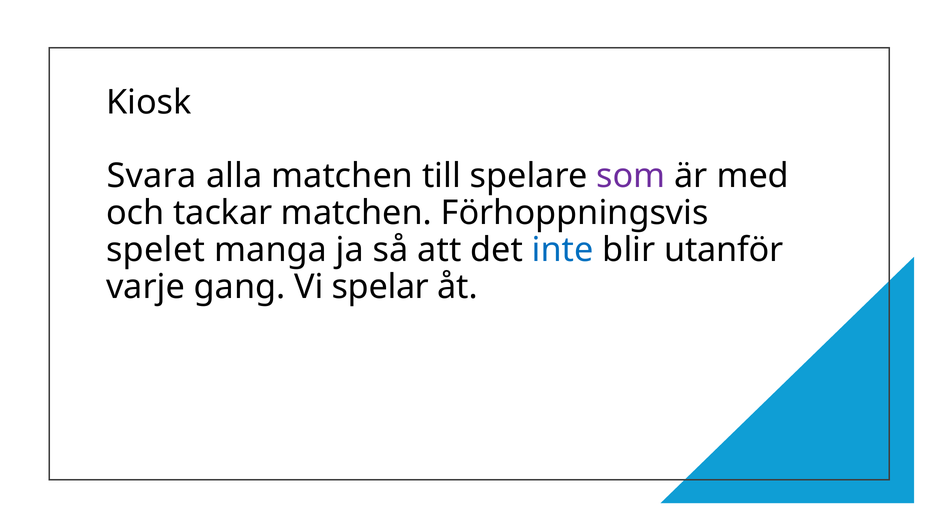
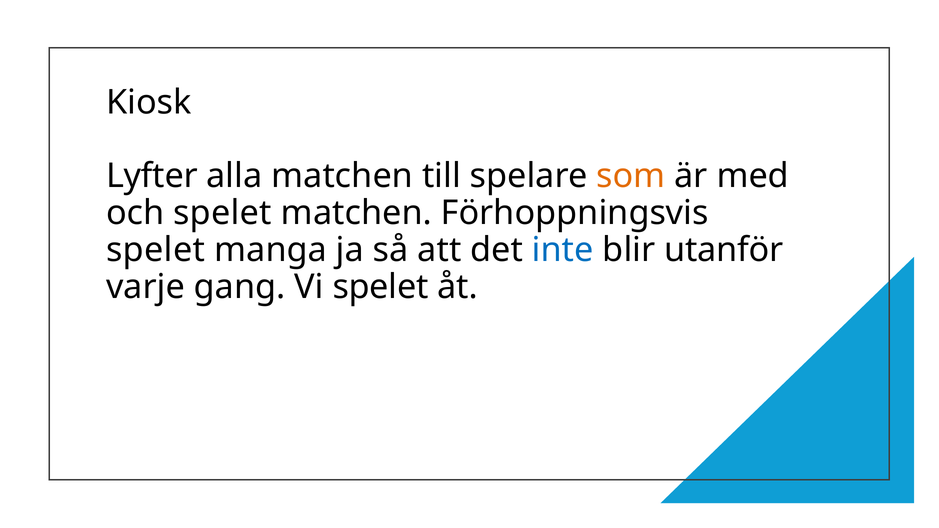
Svara: Svara -> Lyfter (152, 176)
som colour: purple -> orange (631, 176)
och tackar: tackar -> spelet (223, 213)
Vi spelar: spelar -> spelet (380, 287)
